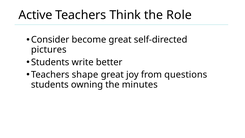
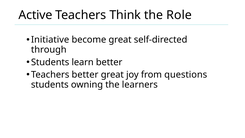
Consider: Consider -> Initiative (50, 40)
pictures: pictures -> through (49, 50)
write: write -> learn (83, 62)
Teachers shape: shape -> better (85, 75)
minutes: minutes -> learners (140, 85)
